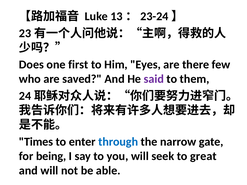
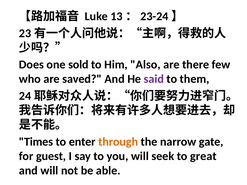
first: first -> sold (78, 65)
Eyes: Eyes -> Also (145, 65)
through colour: blue -> orange (118, 142)
being: being -> guest (51, 156)
